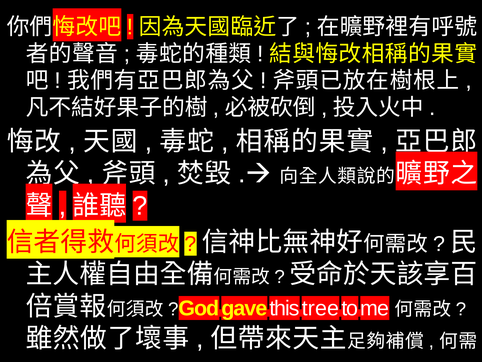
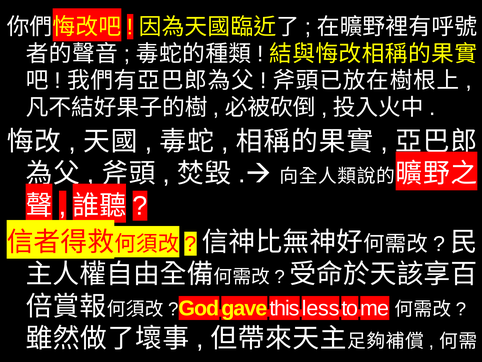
tree: tree -> less (321, 308)
